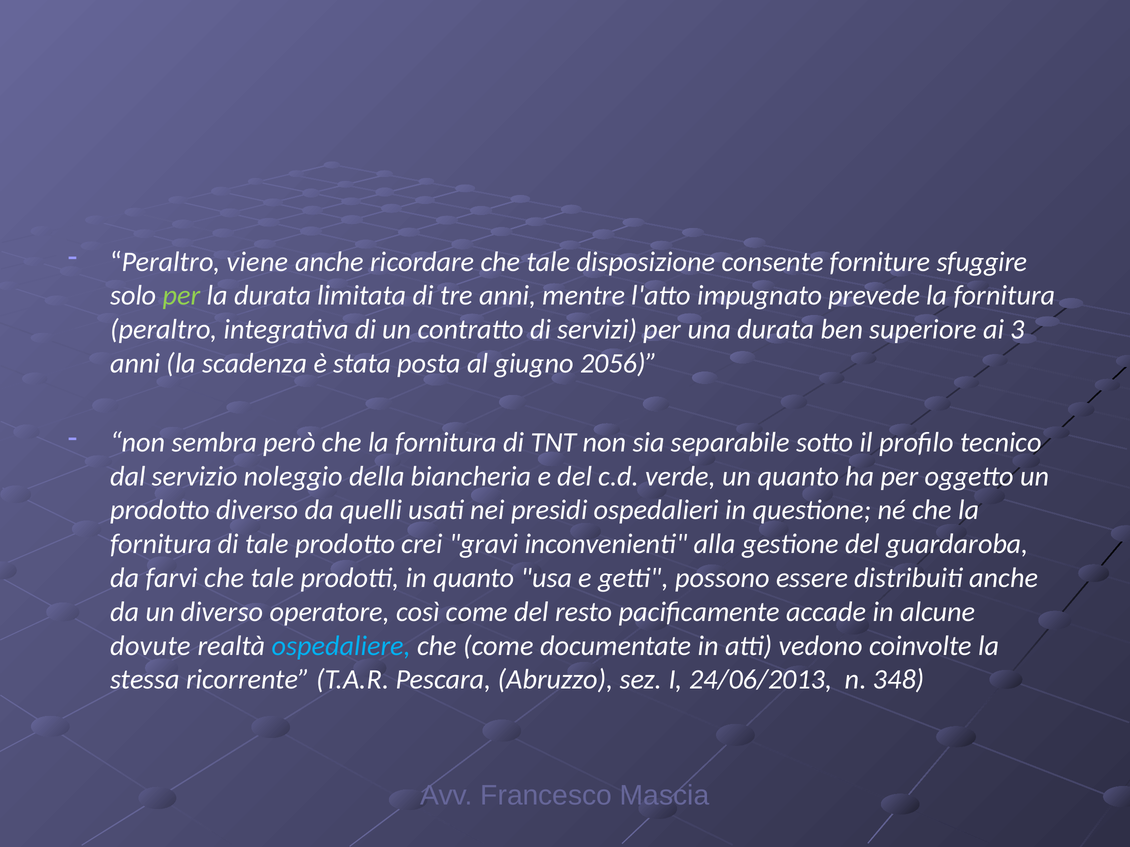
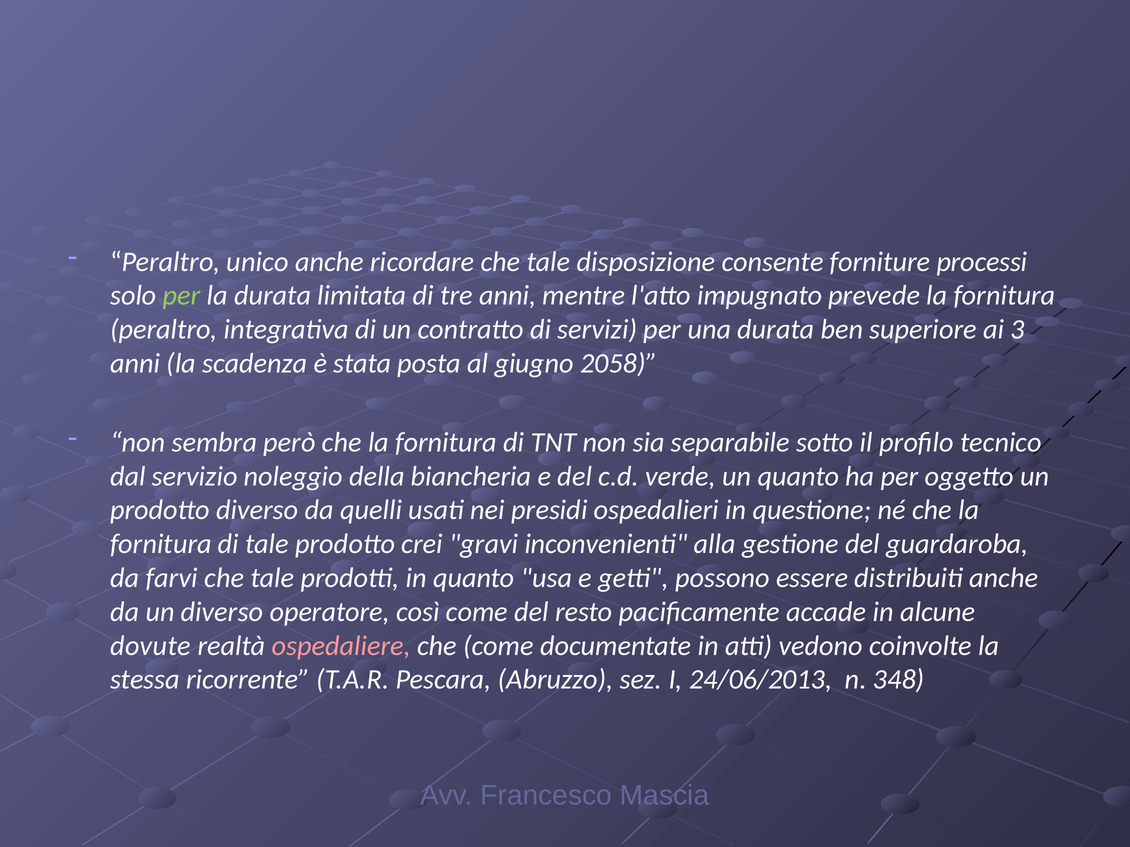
viene: viene -> unico (258, 262)
sfuggire: sfuggire -> processi (982, 262)
2056: 2056 -> 2058 (619, 364)
ospedaliere colour: light blue -> pink (341, 646)
